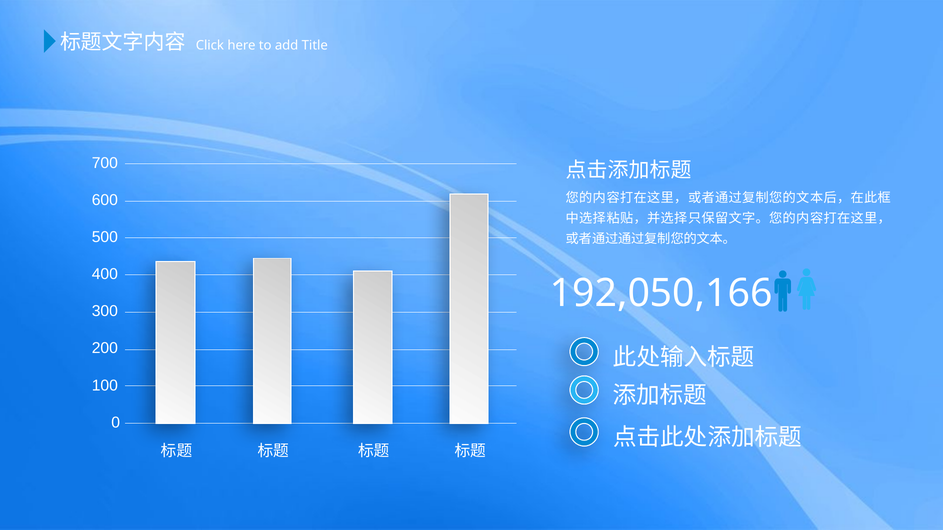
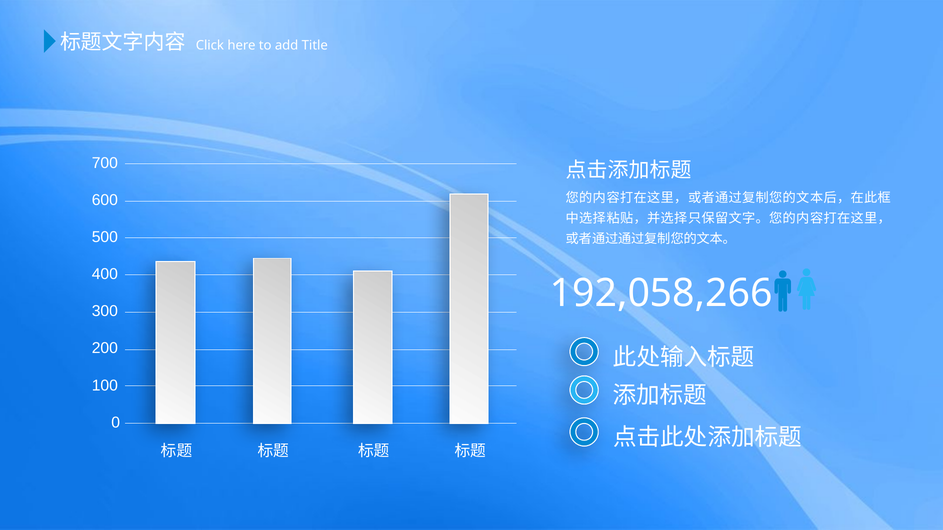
192,050,166: 192,050,166 -> 192,058,266 (661, 293)
